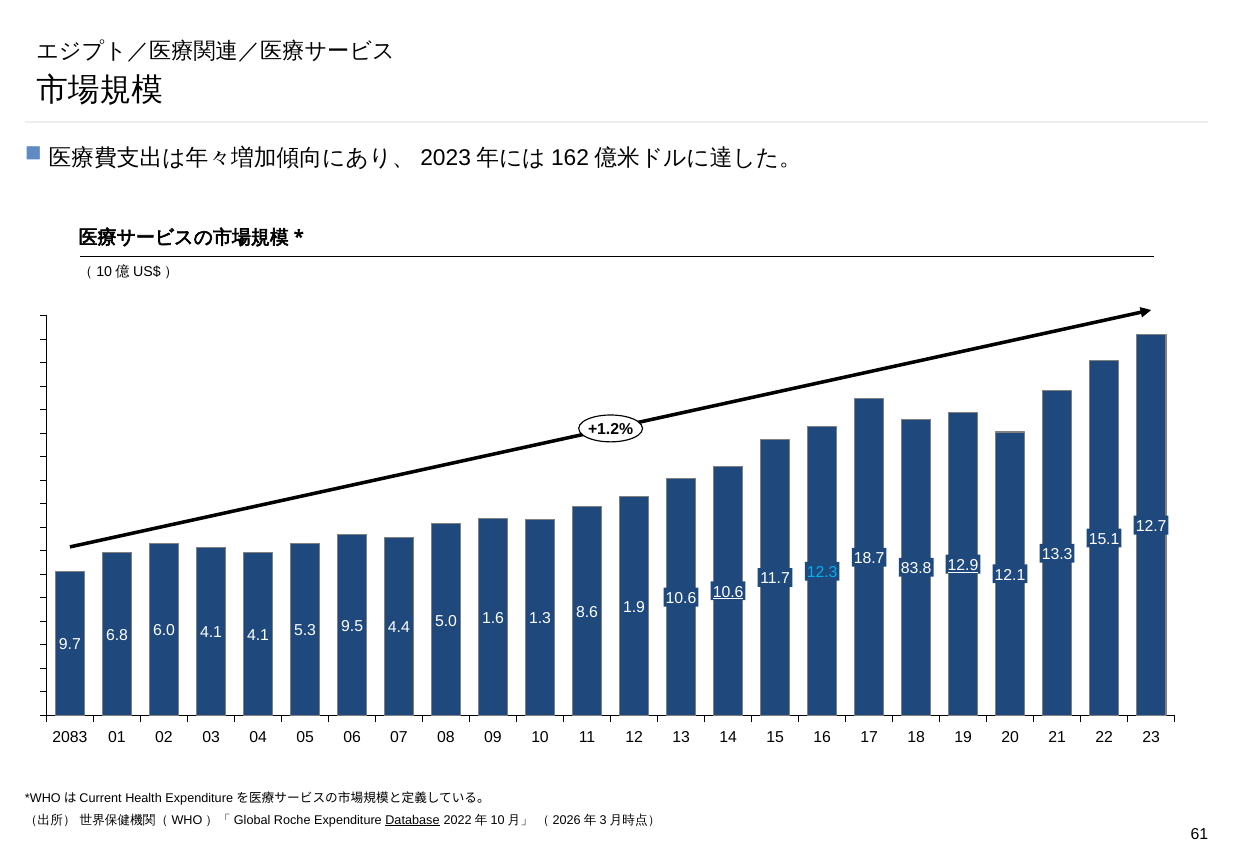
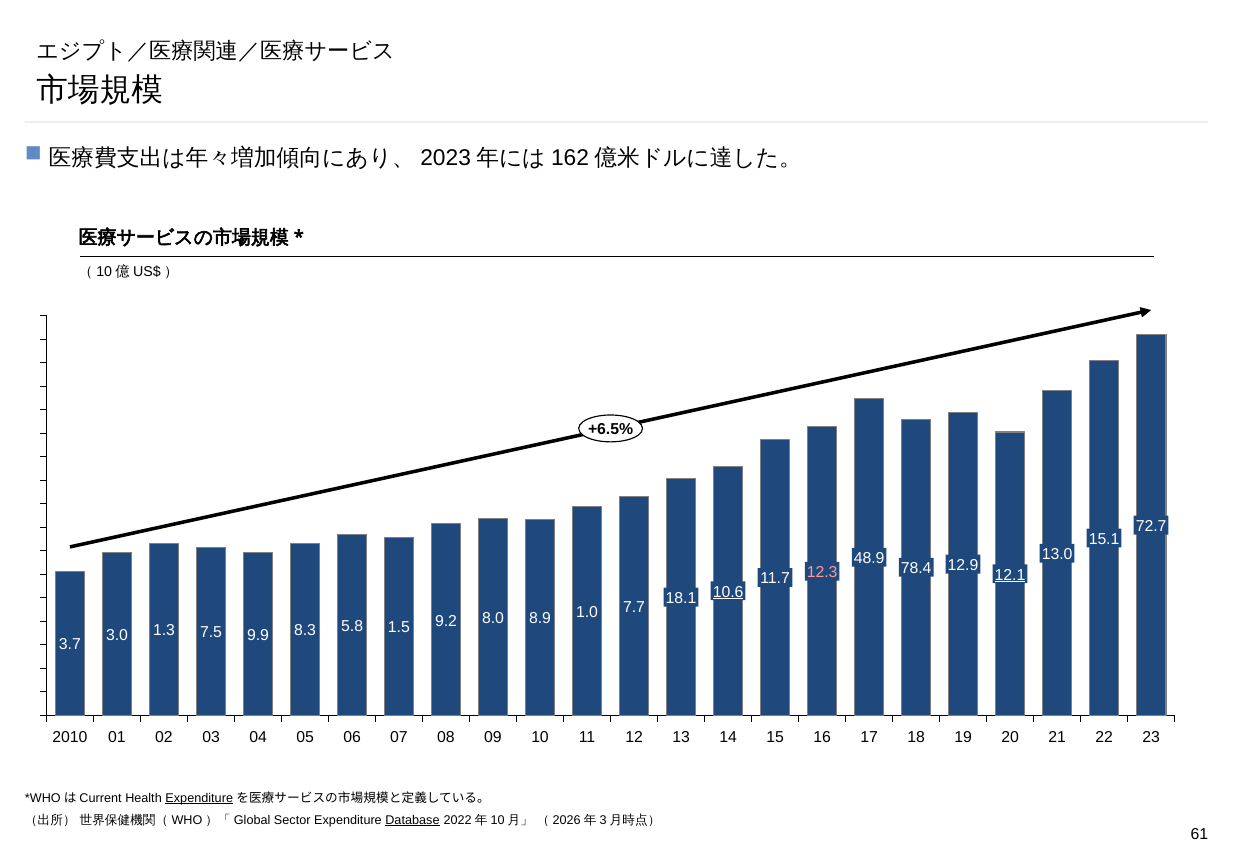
+1.2%: +1.2% -> +6.5% (611, 430)
12.7: 12.7 -> 72.7 (1151, 527)
13.3: 13.3 -> 13.0 (1057, 555)
18.7: 18.7 -> 48.9 (869, 559)
12.9 underline: present -> none (963, 566)
83.8: 83.8 -> 78.4 (916, 569)
12.3 colour: light blue -> pink (822, 573)
12.1 underline: none -> present (1010, 575)
10.6: 10.6 -> 18.1 (681, 599)
1.9: 1.9 -> 7.7 (634, 607)
8.6: 8.6 -> 1.0 (587, 612)
1.6: 1.6 -> 8.0 (493, 619)
1.3: 1.3 -> 8.9 (540, 619)
5.0: 5.0 -> 9.2 (446, 621)
9.5: 9.5 -> 5.8 (352, 626)
4.4: 4.4 -> 1.5 (399, 628)
5.3: 5.3 -> 8.3 (305, 631)
6.0: 6.0 -> 1.3 (164, 631)
4.1: 4.1 -> 7.5 (211, 633)
6.8: 6.8 -> 3.0 (117, 636)
4.1: 4.1 -> 9.9 (258, 636)
9.7: 9.7 -> 3.7 (70, 645)
2083: 2083 -> 2010 (70, 737)
Expenditure underline: none -> present (199, 799)
Roche: Roche -> Sector (292, 821)
